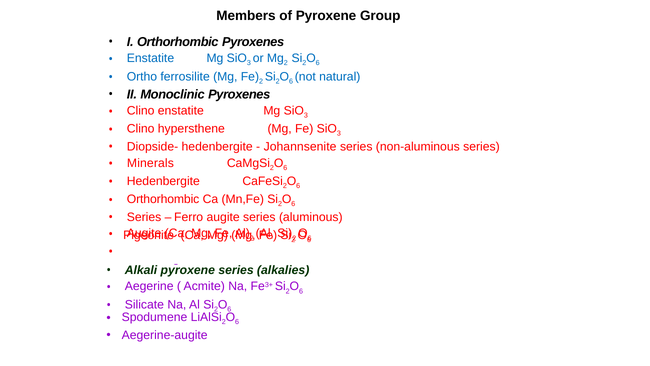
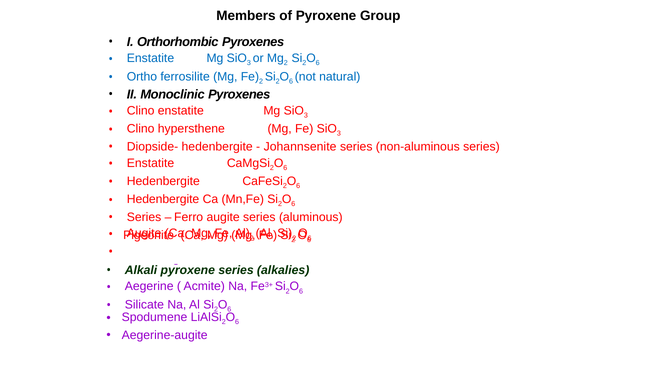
Minerals: Minerals -> Enstatite (150, 163)
Orthorhombic: Orthorhombic -> Hedenbergite (163, 199)
